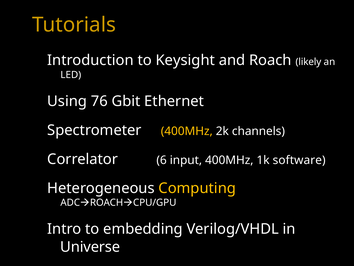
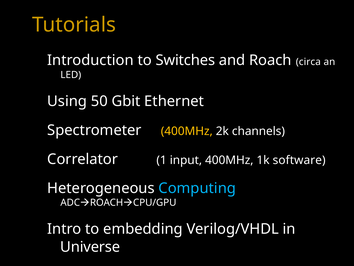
Keysight: Keysight -> Switches (185, 60)
likely: likely -> circa (308, 62)
76: 76 -> 50 (99, 101)
6: 6 -> 1 (162, 160)
Computing colour: yellow -> light blue (197, 188)
